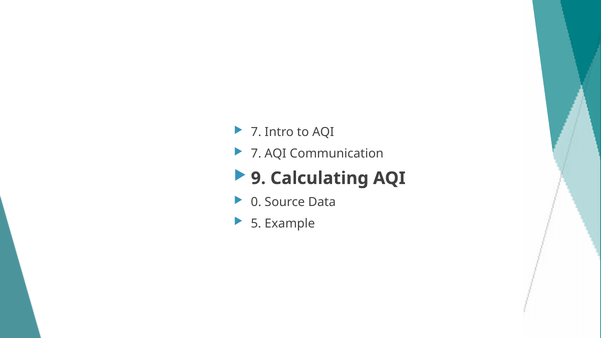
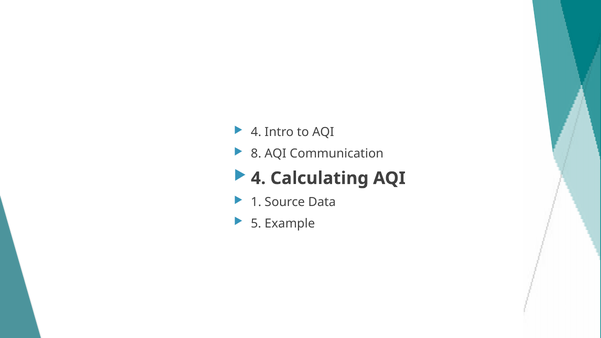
7: 7 -> 4 (256, 132)
7: 7 -> 8 (256, 154)
9: 9 -> 4 (258, 178)
0: 0 -> 1 (256, 202)
